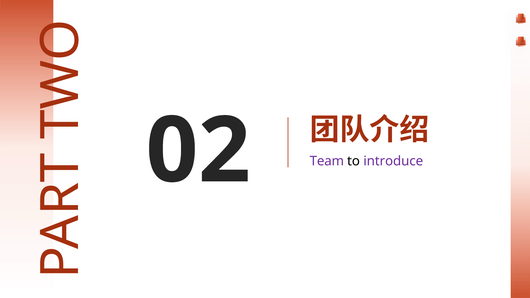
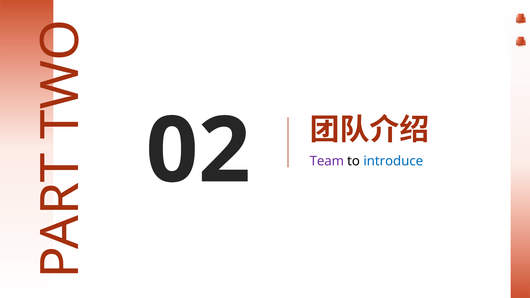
introduce colour: purple -> blue (393, 161)
